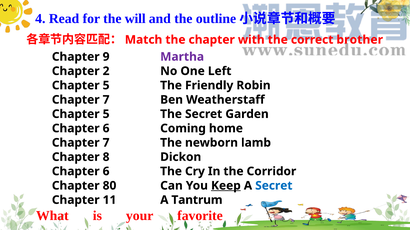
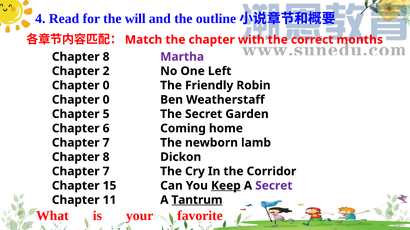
brother: brother -> months (360, 40)
9: 9 -> 8 (106, 57)
5: 5 -> 0 (106, 86)
7: 7 -> 0 (106, 100)
6: 6 -> 7 (106, 172)
80: 80 -> 15 (110, 186)
Secret colour: blue -> purple (274, 186)
Tantrum underline: none -> present (197, 200)
